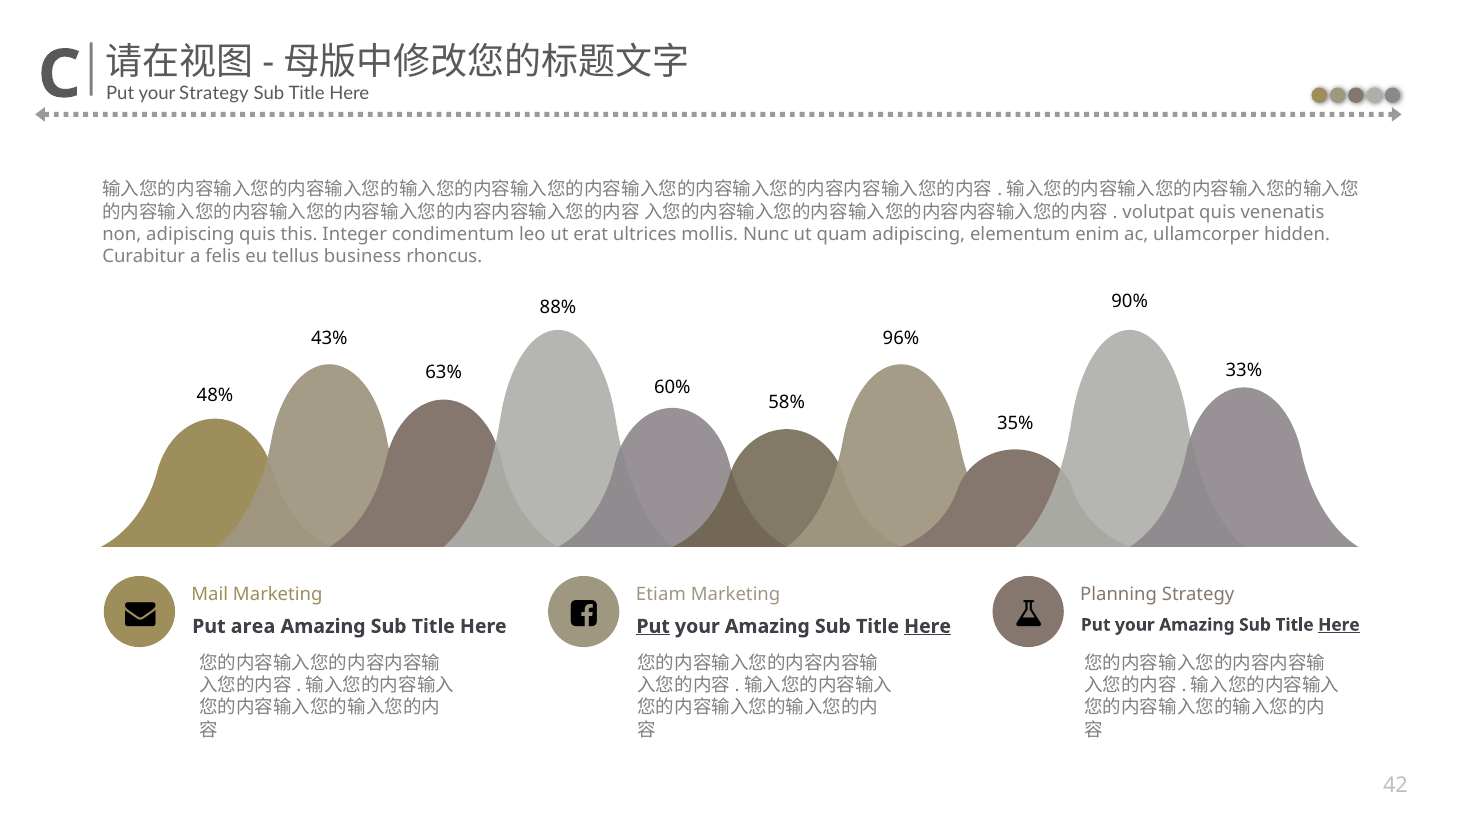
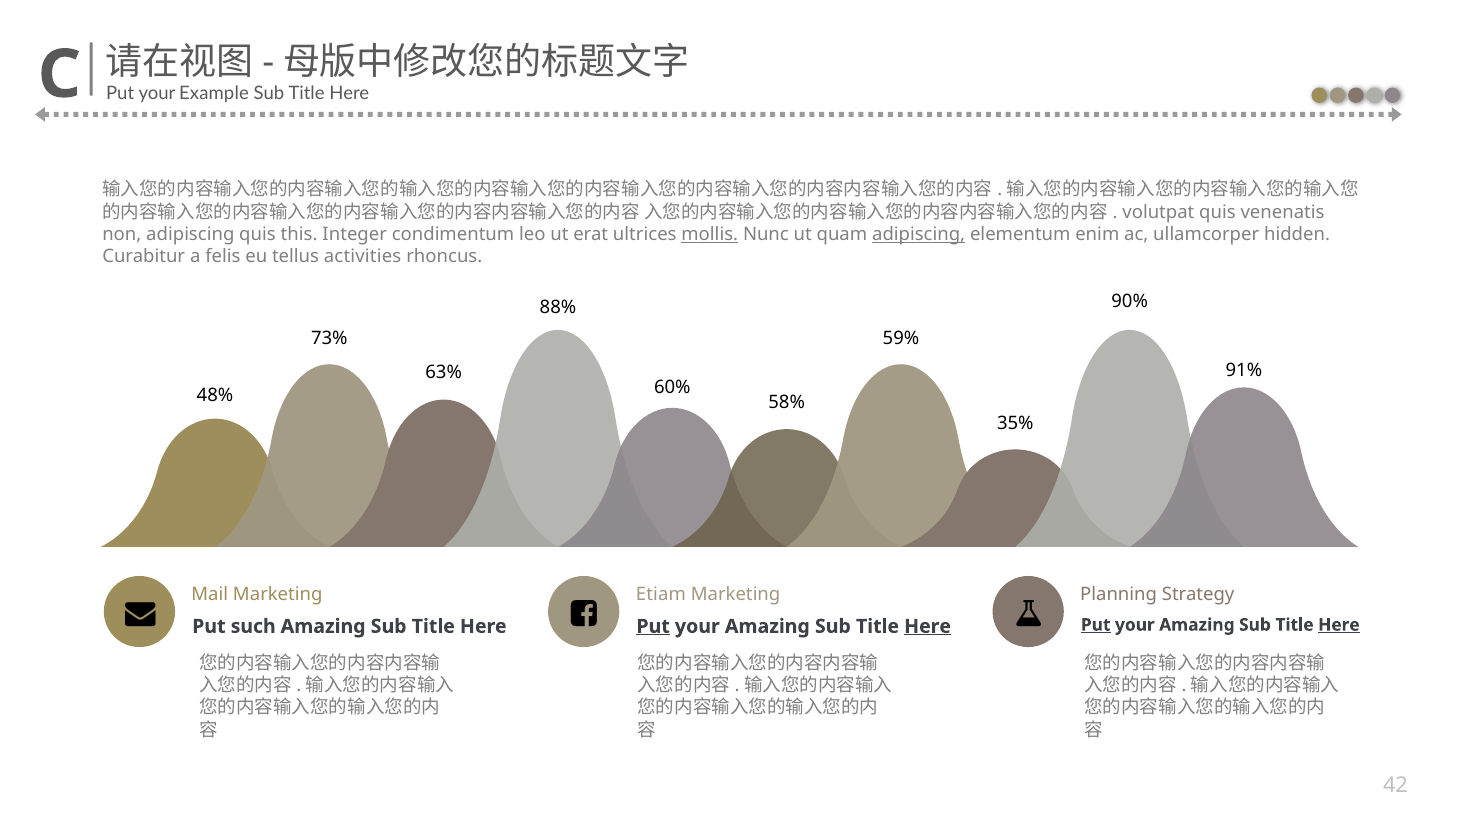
your Strategy: Strategy -> Example (214, 93)
mollis underline: none -> present (710, 234)
adipiscing underline: none -> present (919, 234)
business: business -> activities (363, 257)
43%: 43% -> 73% (329, 338)
96%: 96% -> 59% (901, 338)
33%: 33% -> 91% (1244, 370)
Put underline: none -> present (1096, 625)
area: area -> such (253, 626)
